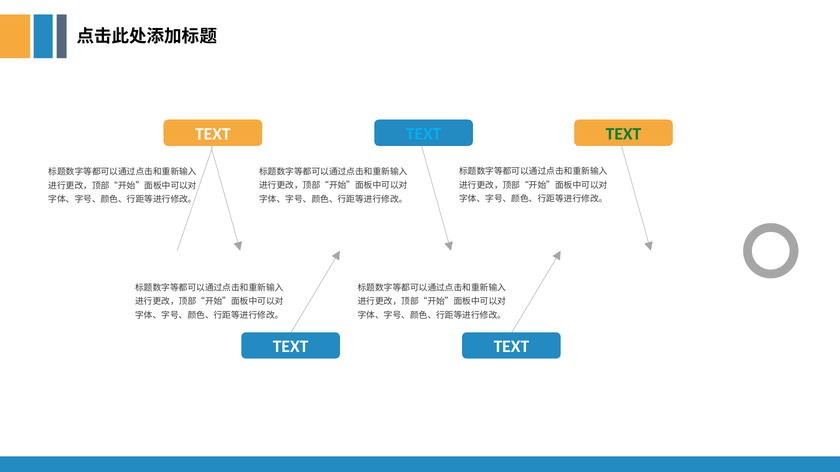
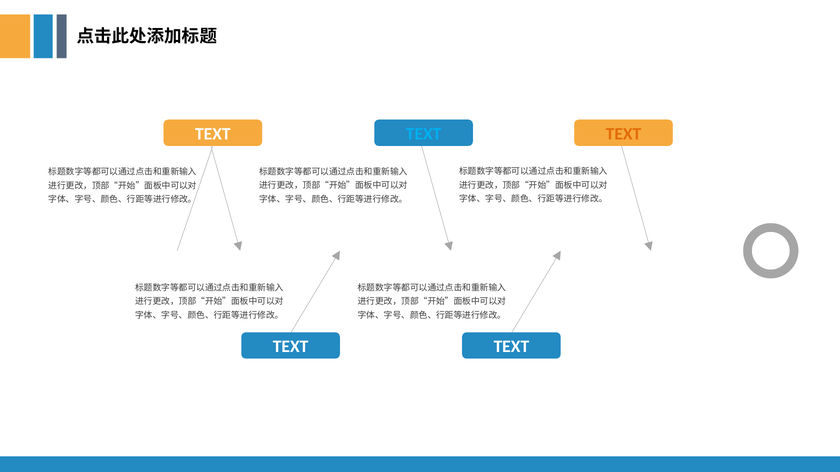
TEXT colour: green -> orange (624, 134)
